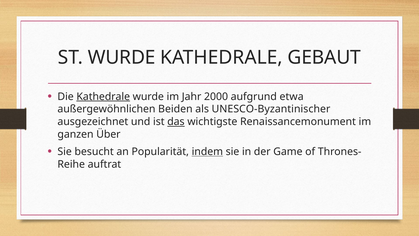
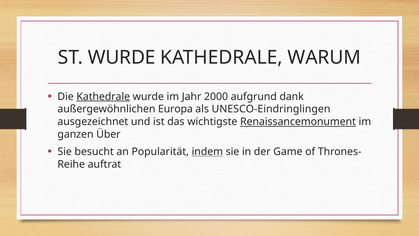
GEBAUT: GEBAUT -> WARUM (324, 58)
etwa: etwa -> dank (292, 96)
Beiden: Beiden -> Europa (175, 109)
UNESCO-Byzantinischer: UNESCO-Byzantinischer -> UNESCO-Eindringlingen (271, 109)
das underline: present -> none (176, 122)
Renaissancemonument underline: none -> present (298, 122)
